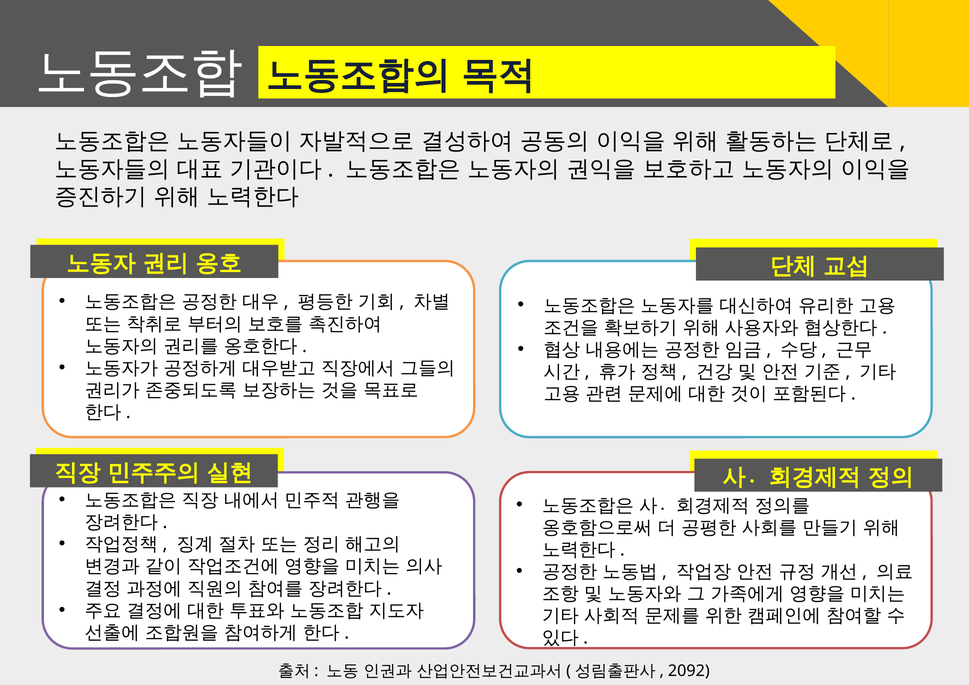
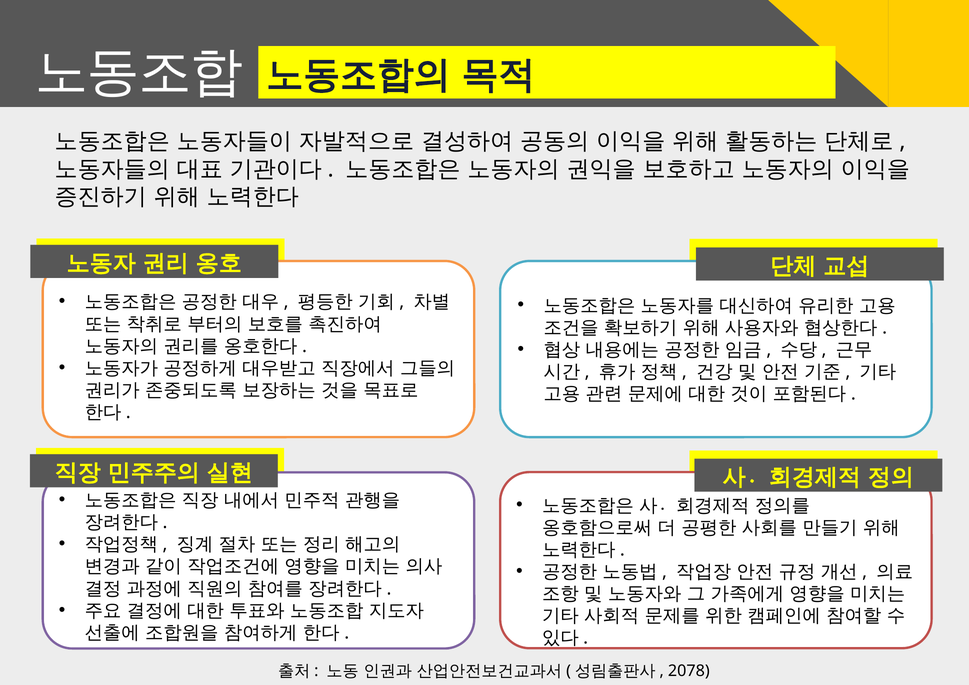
2092: 2092 -> 2078 (689, 671)
